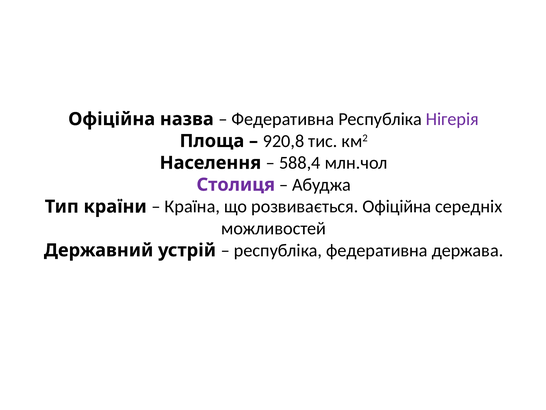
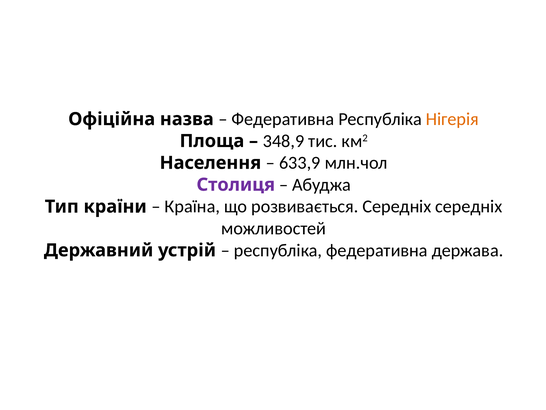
Нігерія colour: purple -> orange (452, 119)
920,8: 920,8 -> 348,9 (284, 141)
588,4: 588,4 -> 633,9 (300, 163)
розвивається Офіційна: Офіційна -> Середніх (397, 206)
